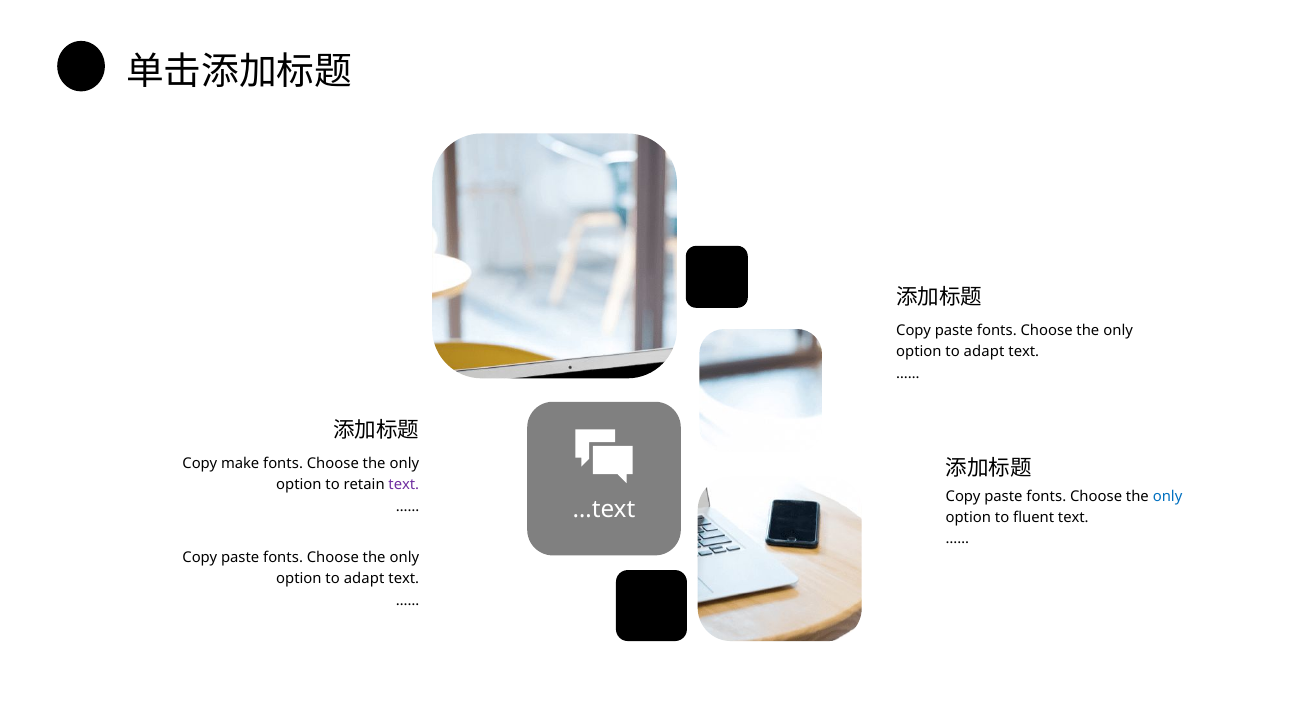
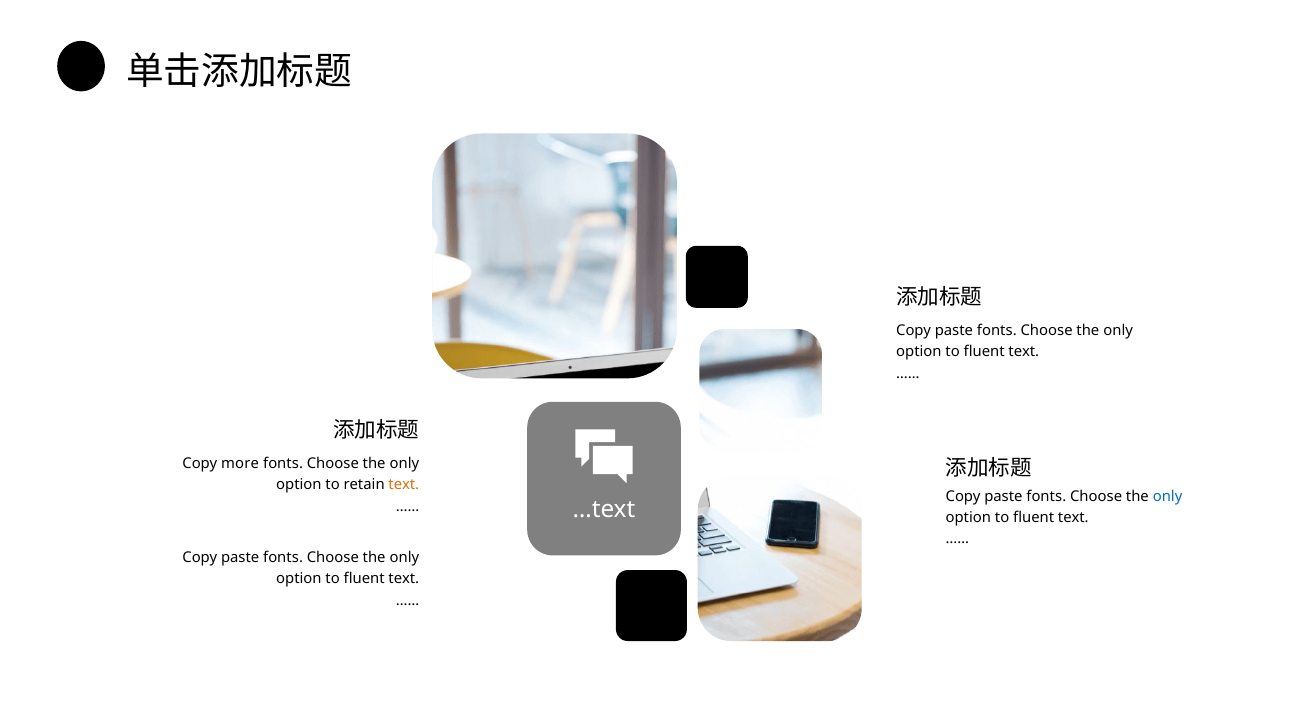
adapt: adapt -> fluent (984, 352)
make: make -> more (240, 463)
text colour: purple -> orange (404, 485)
adapt: adapt -> fluent (364, 579)
